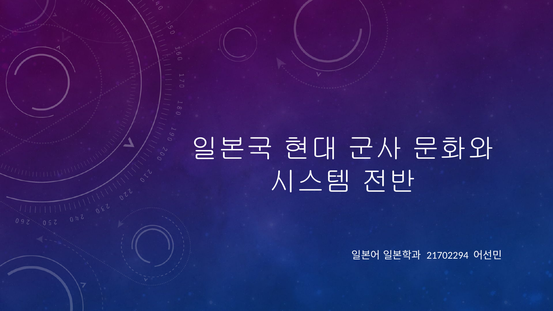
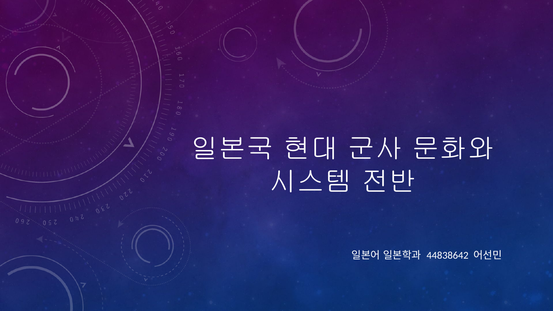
21702294: 21702294 -> 44838642 (448, 255)
